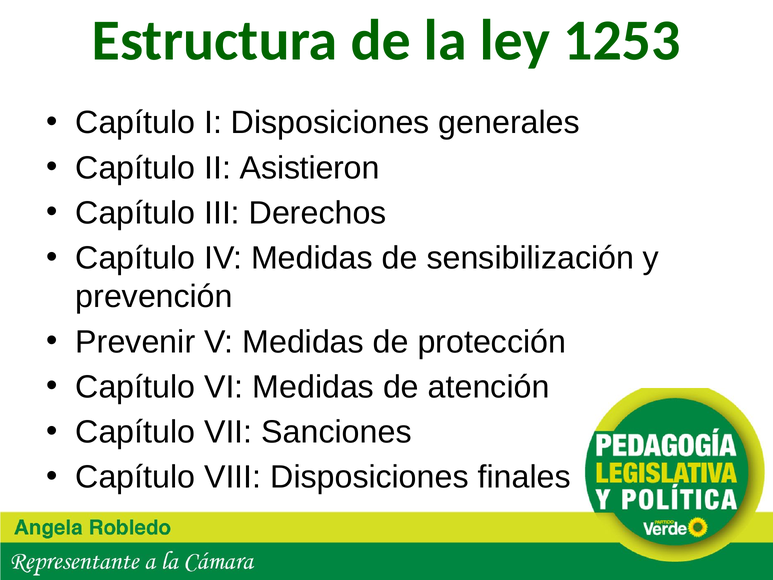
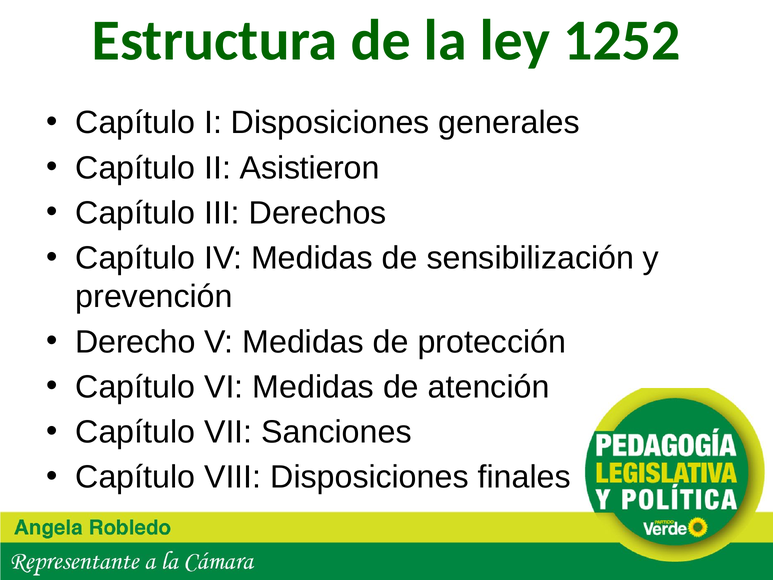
1253: 1253 -> 1252 (622, 41)
Prevenir: Prevenir -> Derecho (135, 342)
